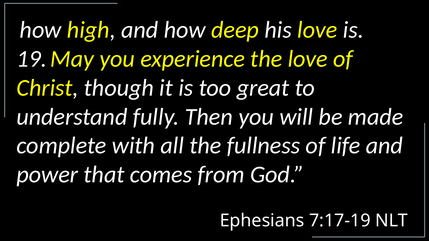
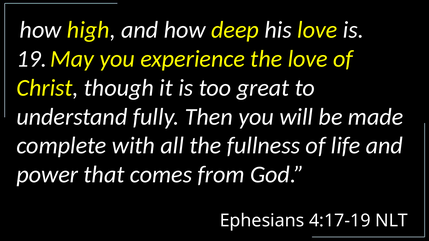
7:17-19: 7:17-19 -> 4:17-19 (340, 221)
